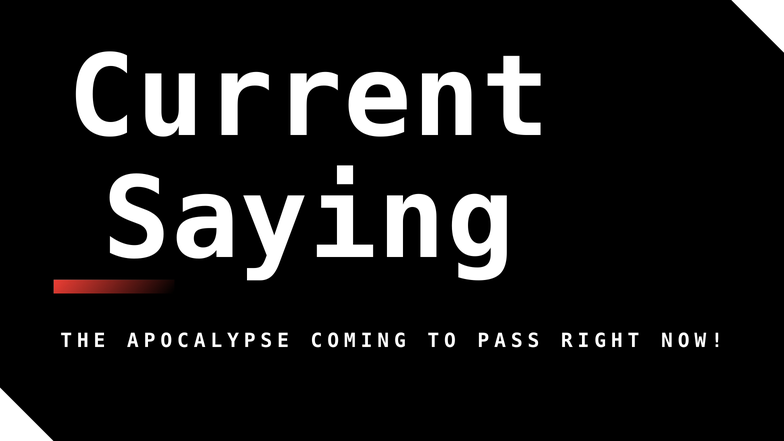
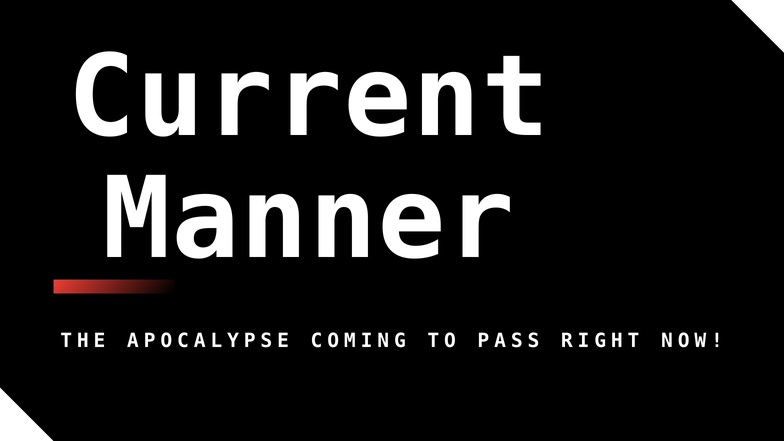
Saying: Saying -> Manner (309, 220)
